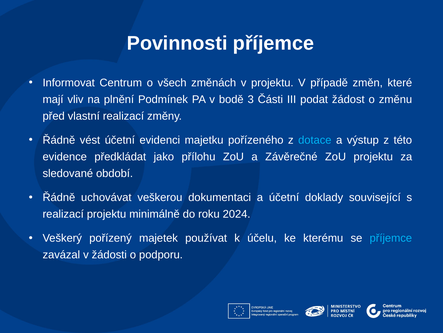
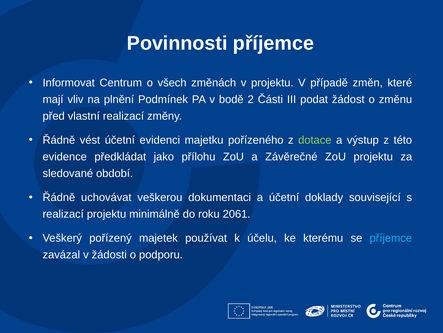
3: 3 -> 2 (251, 99)
dotace colour: light blue -> light green (315, 140)
2024: 2024 -> 2061 (237, 214)
